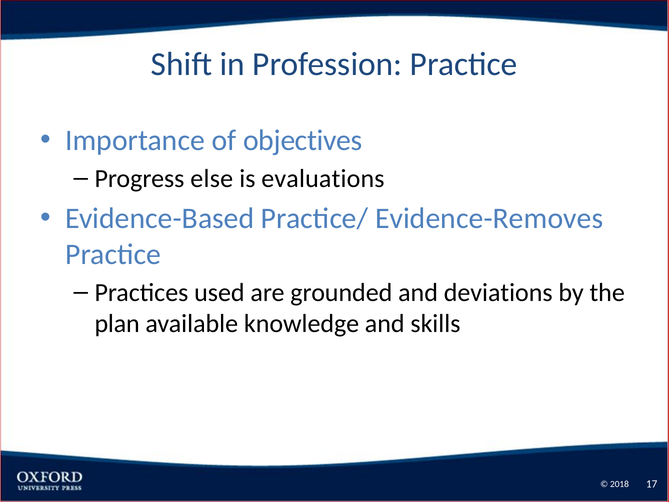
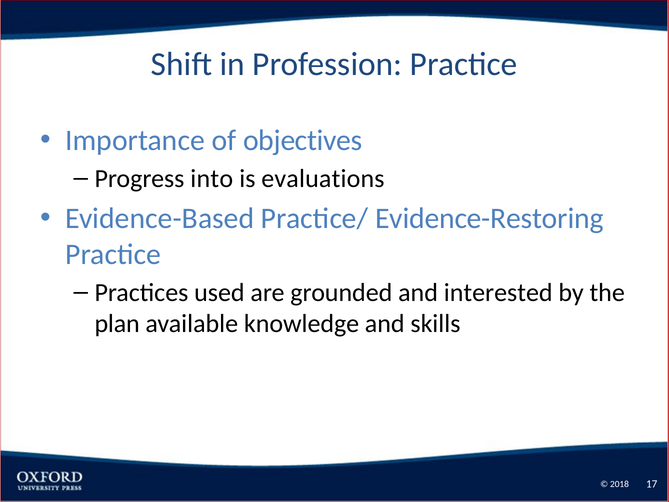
else: else -> into (212, 179)
Evidence-Removes: Evidence-Removes -> Evidence-Restoring (489, 218)
deviations: deviations -> interested (498, 292)
